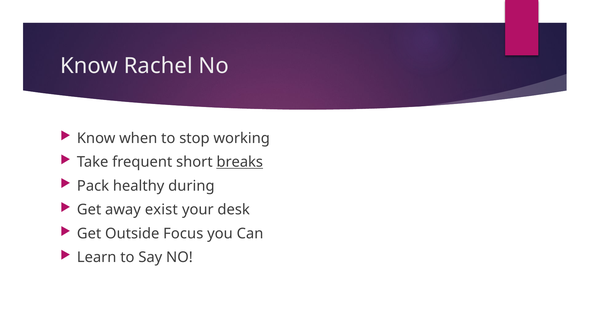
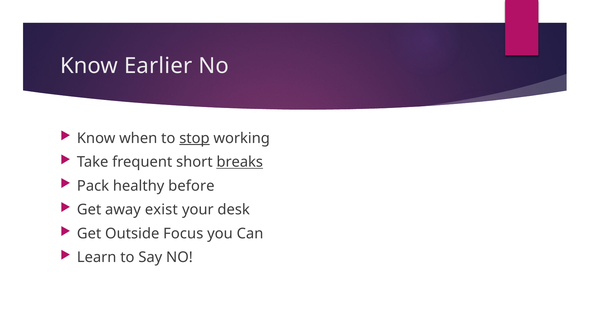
Rachel: Rachel -> Earlier (158, 66)
stop underline: none -> present (194, 138)
during: during -> before (191, 186)
